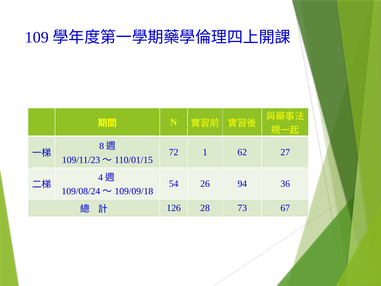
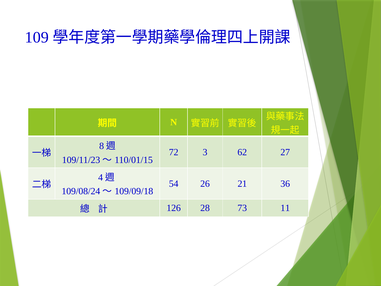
1: 1 -> 3 (205, 152)
94: 94 -> 21 (242, 183)
67: 67 -> 11 (285, 208)
